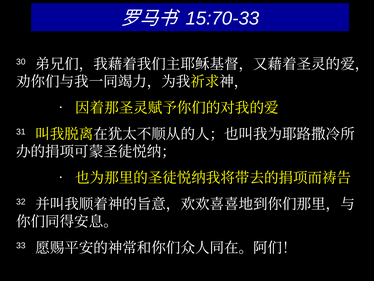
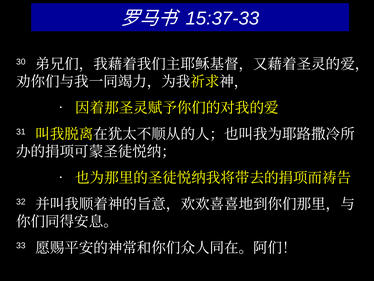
15:70-33: 15:70-33 -> 15:37-33 (222, 18)
